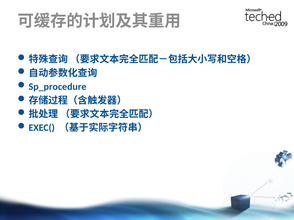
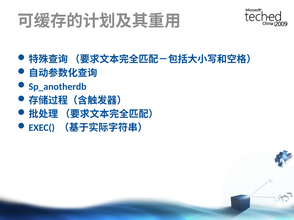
Sp_procedure: Sp_procedure -> Sp_anotherdb (58, 87)
